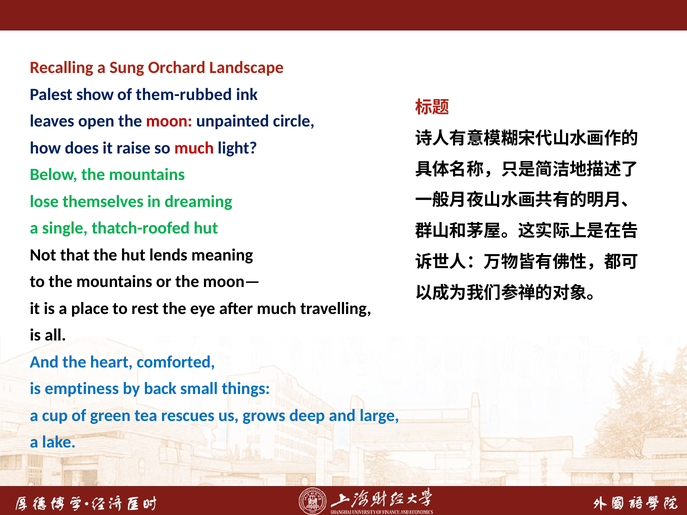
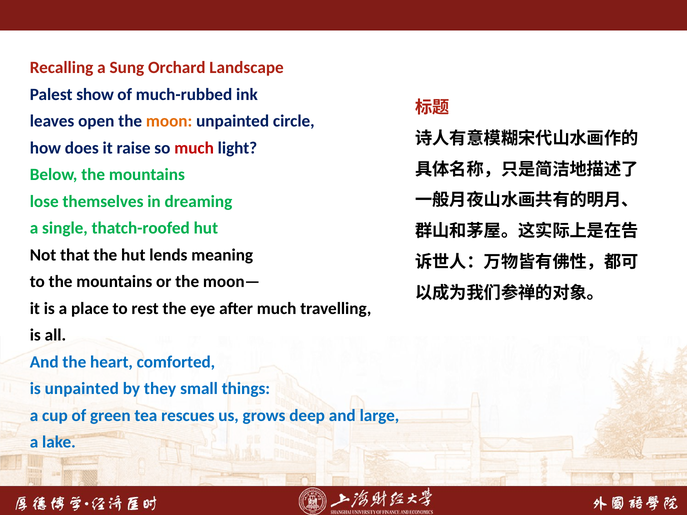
them-rubbed: them-rubbed -> much-rubbed (184, 94)
moon colour: red -> orange (169, 121)
is emptiness: emptiness -> unpainted (82, 389)
back: back -> they (160, 389)
